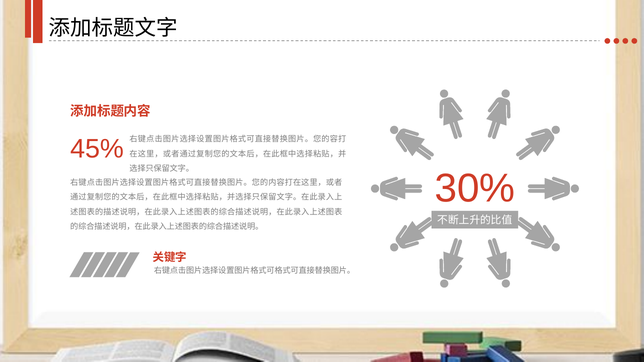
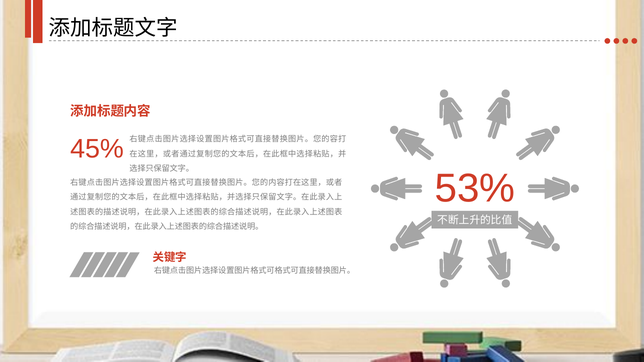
30%: 30% -> 53% (475, 188)
